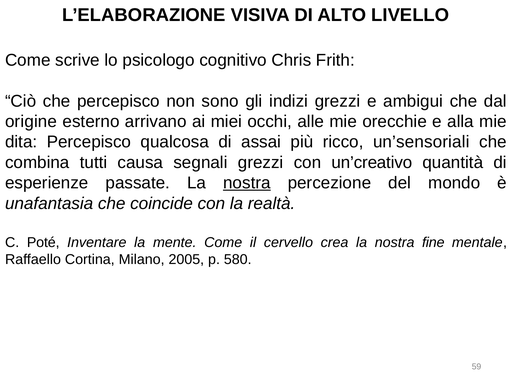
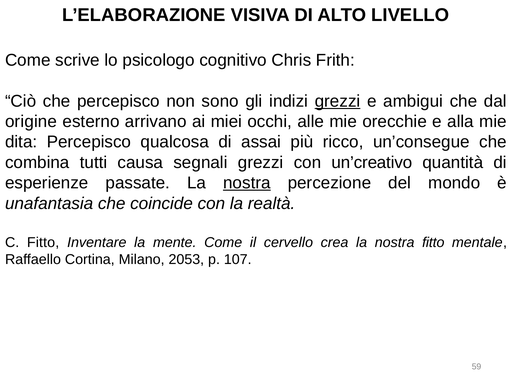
grezzi underline: none -> present (338, 101)
un’sensoriali: un’sensoriali -> un’consegue (421, 142)
C Poté: Poté -> Fitto (43, 243)
nostra fine: fine -> fitto (433, 243)
2005: 2005 -> 2053 (186, 260)
580: 580 -> 107 (238, 260)
